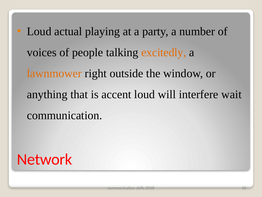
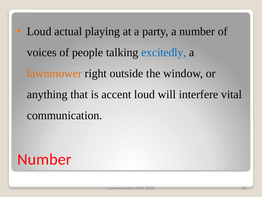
excitedly colour: orange -> blue (164, 52)
wait: wait -> vital (232, 94)
Network: Network -> Number (44, 159)
